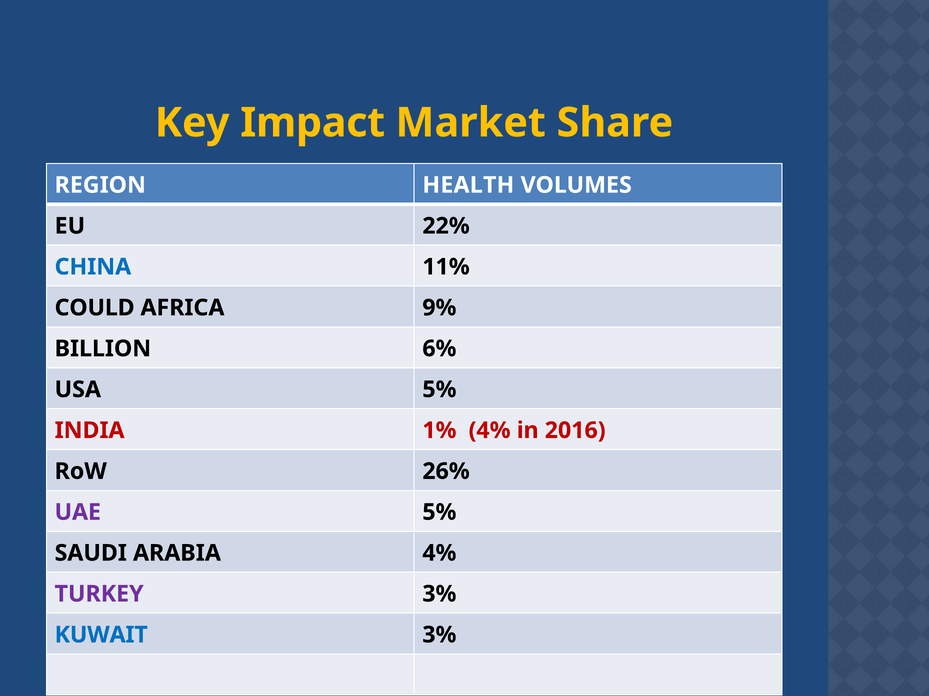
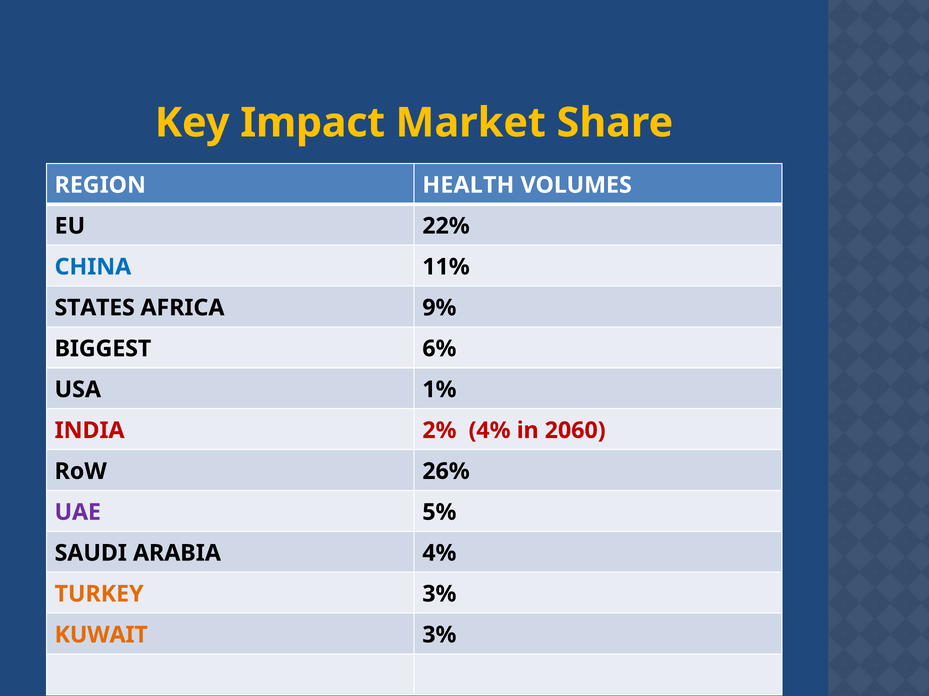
COULD: COULD -> STATES (95, 308)
BILLION: BILLION -> BIGGEST (103, 349)
USA 5%: 5% -> 1% (439, 390)
1%: 1% -> 2% (439, 431)
2016: 2016 -> 2060 (575, 431)
TURKEY colour: purple -> orange (99, 595)
KUWAIT colour: blue -> orange (101, 635)
